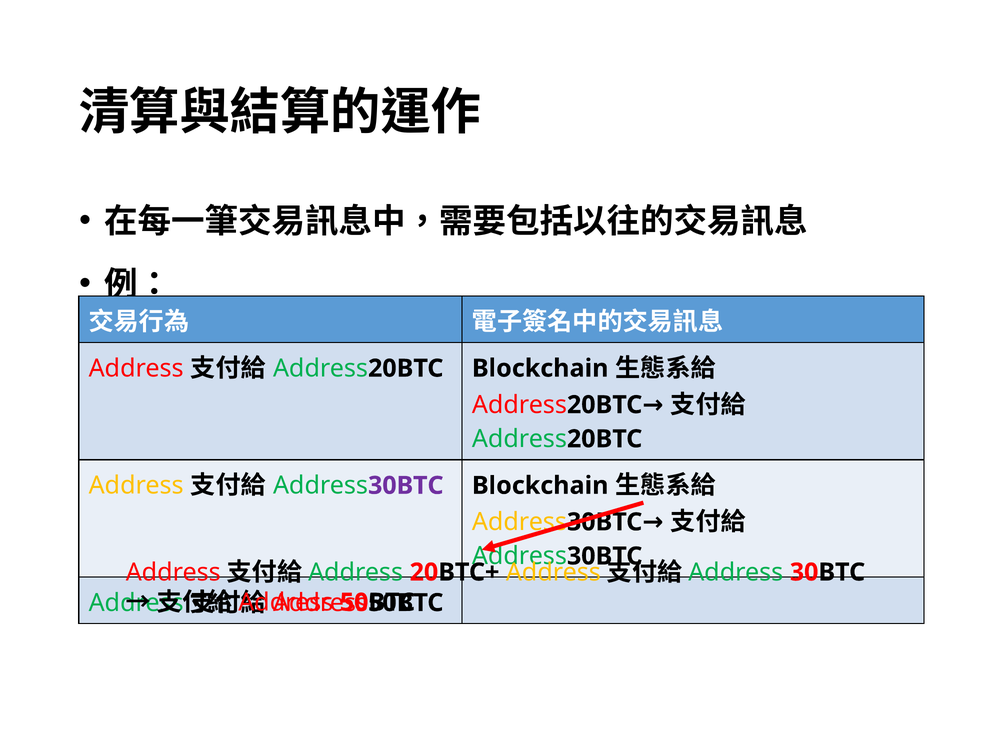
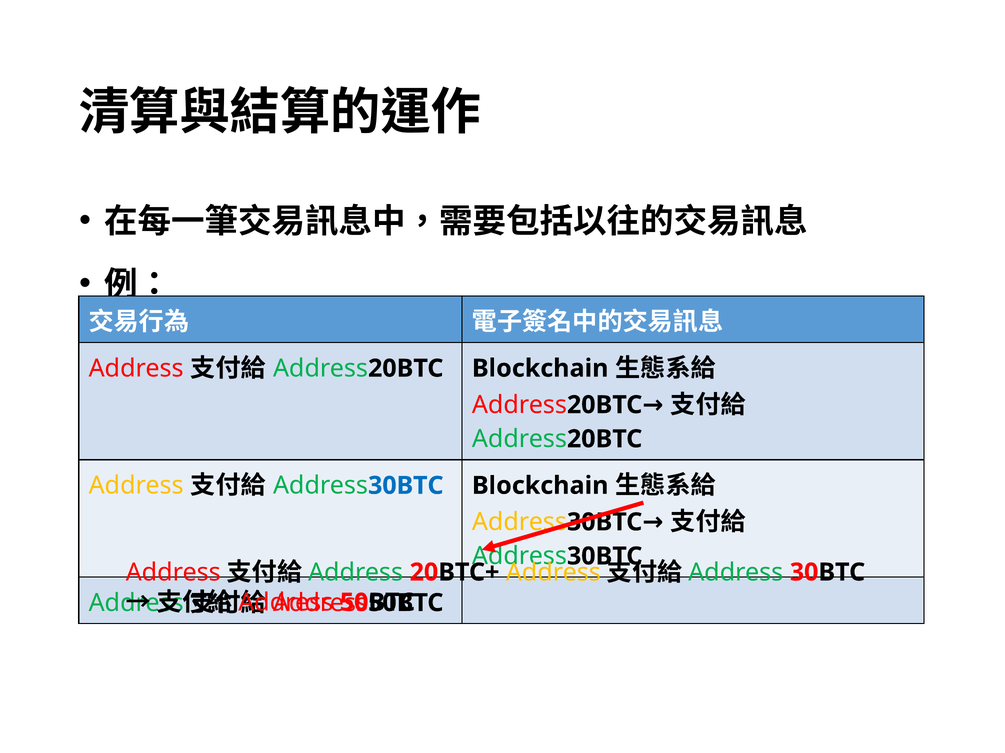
30BTC colour: purple -> blue (406, 486)
